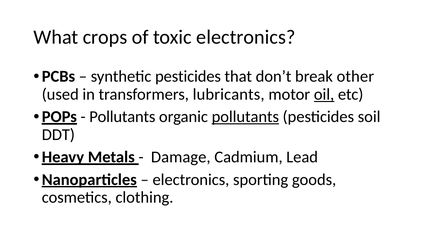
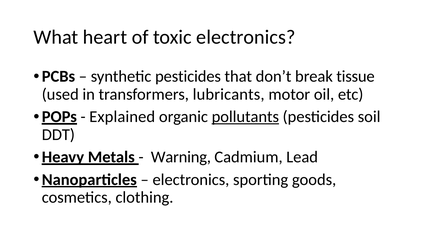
crops: crops -> heart (105, 37)
other: other -> tissue (356, 76)
oil underline: present -> none (324, 94)
Pollutants: Pollutants -> Explained (122, 117)
Damage: Damage -> Warning (181, 157)
